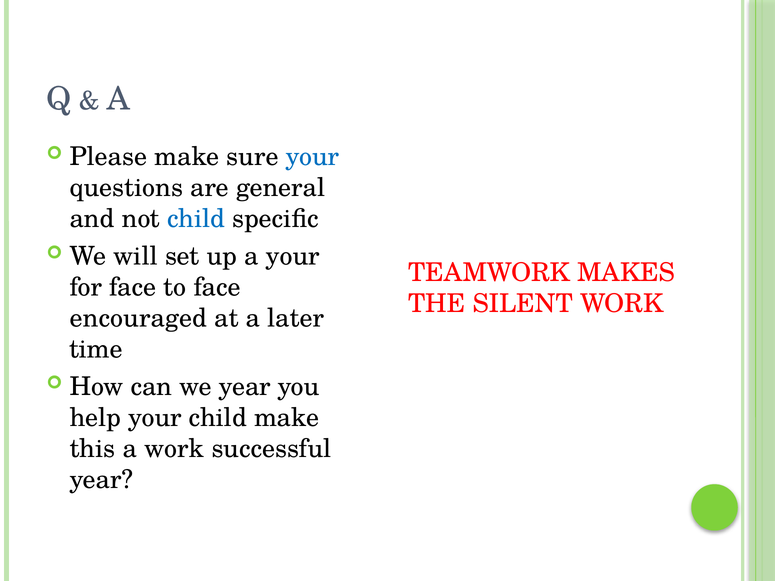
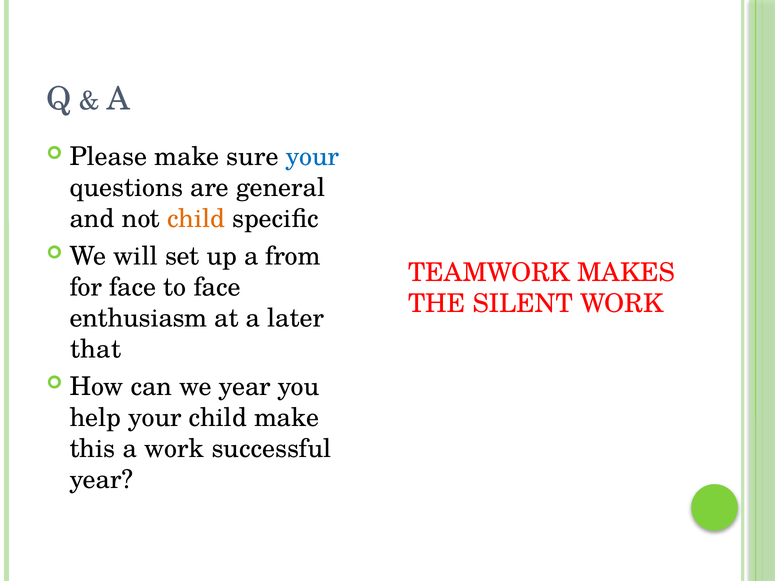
child colour: blue -> orange (196, 219)
a your: your -> from (293, 256)
encouraged: encouraged -> enthusiasm (139, 318)
time: time -> that (96, 349)
